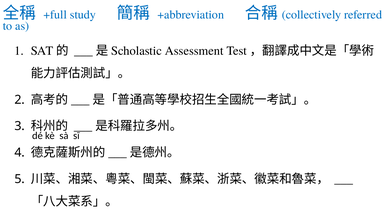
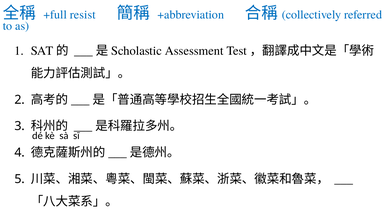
study: study -> resist (83, 15)
